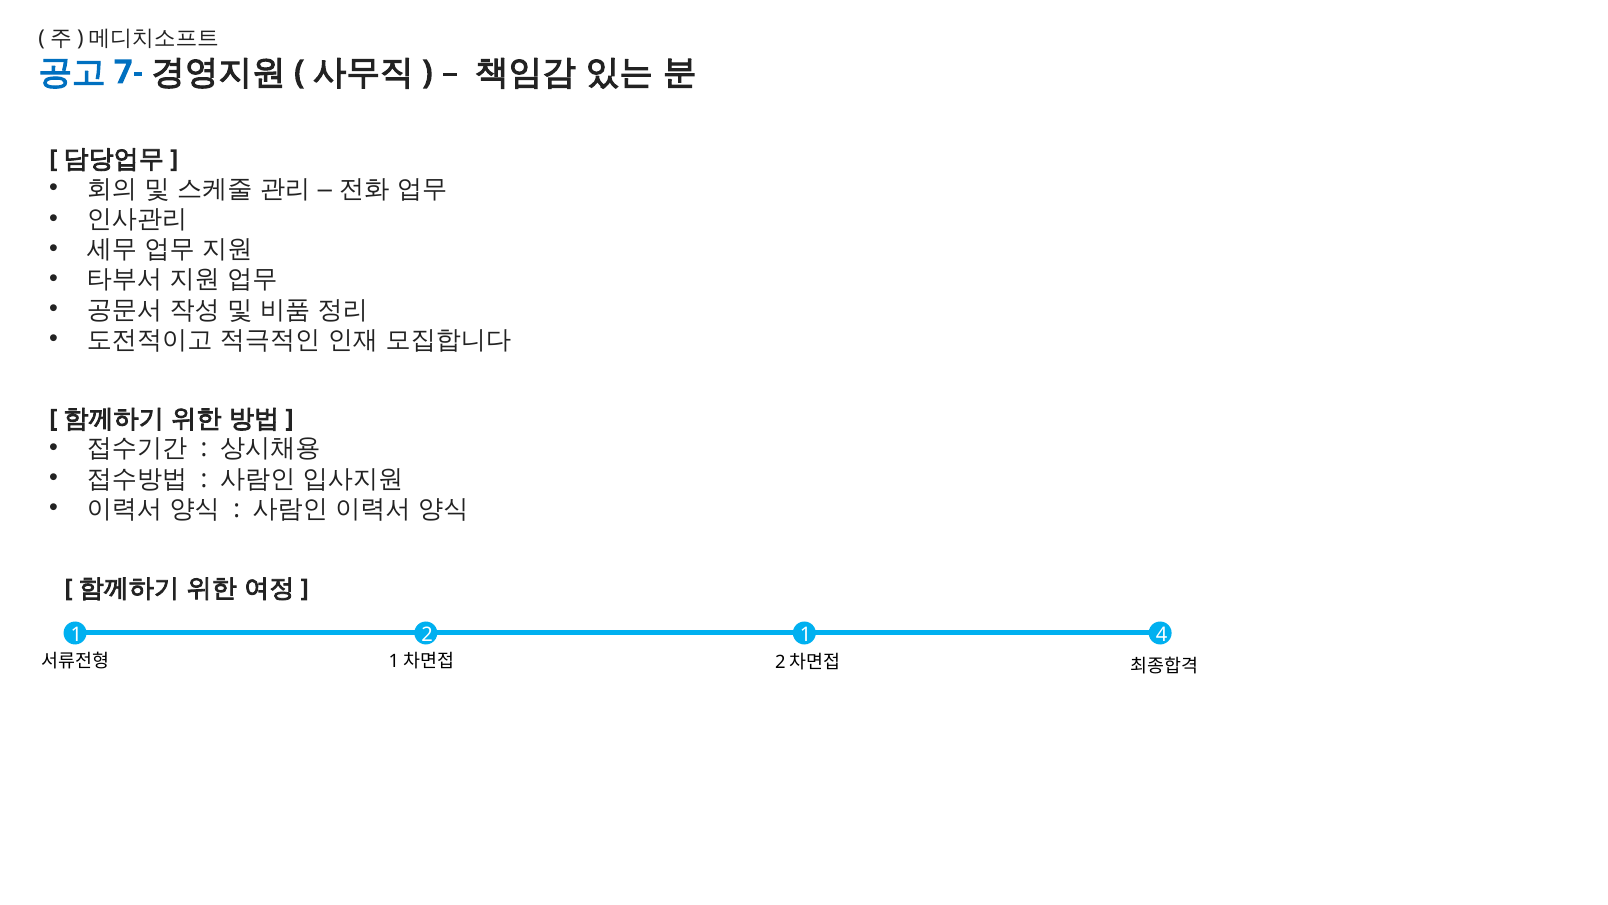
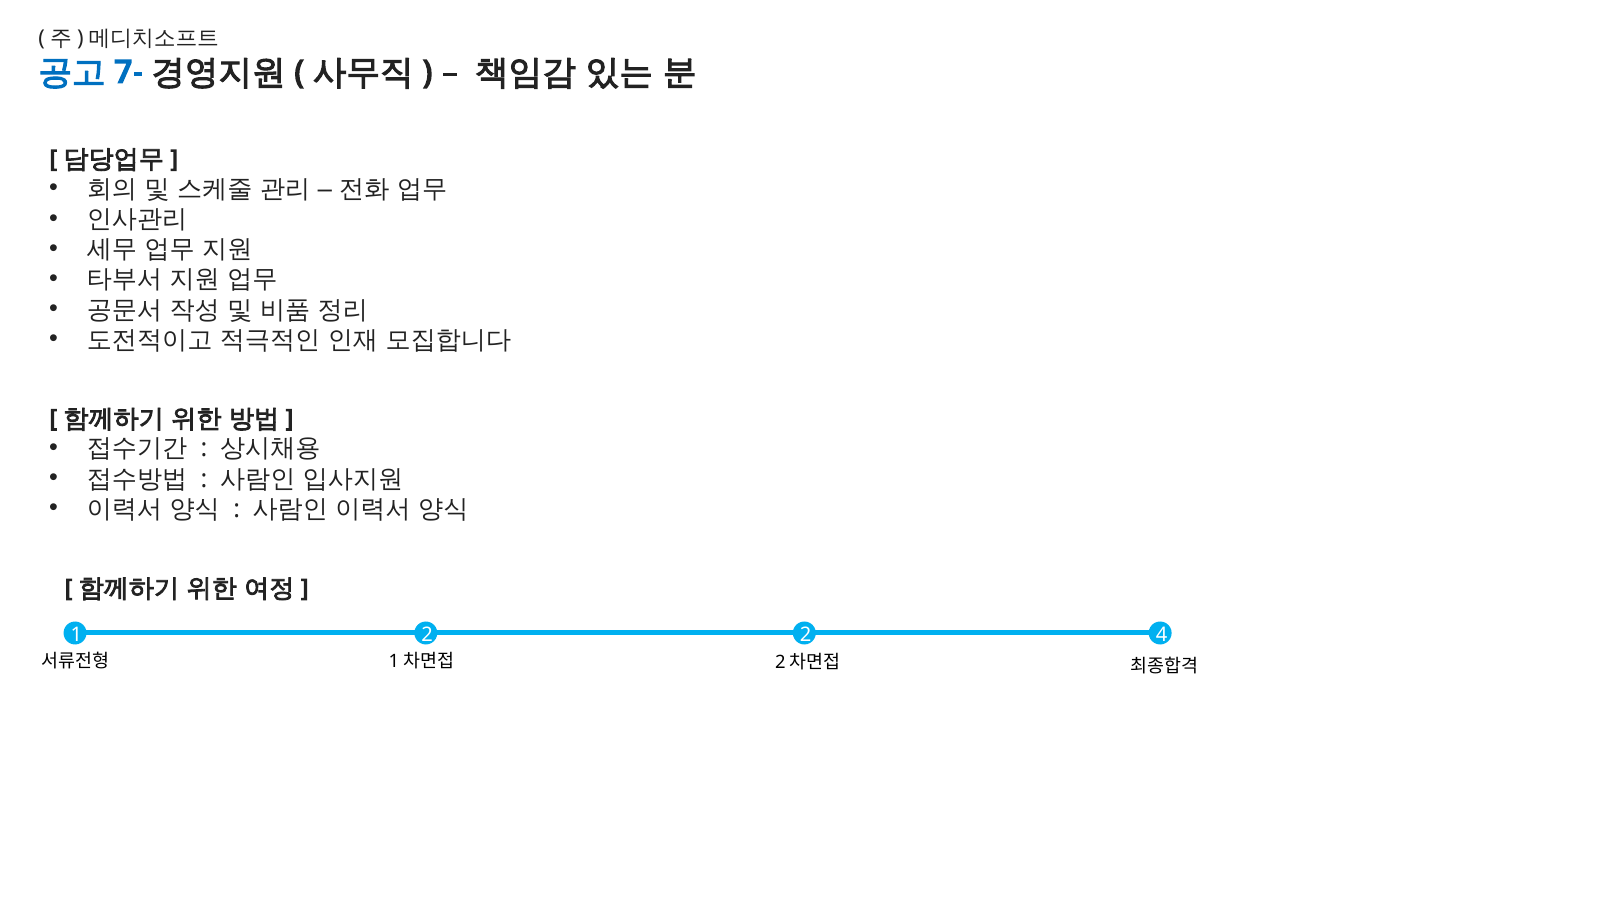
2 1: 1 -> 2 (806, 634)
